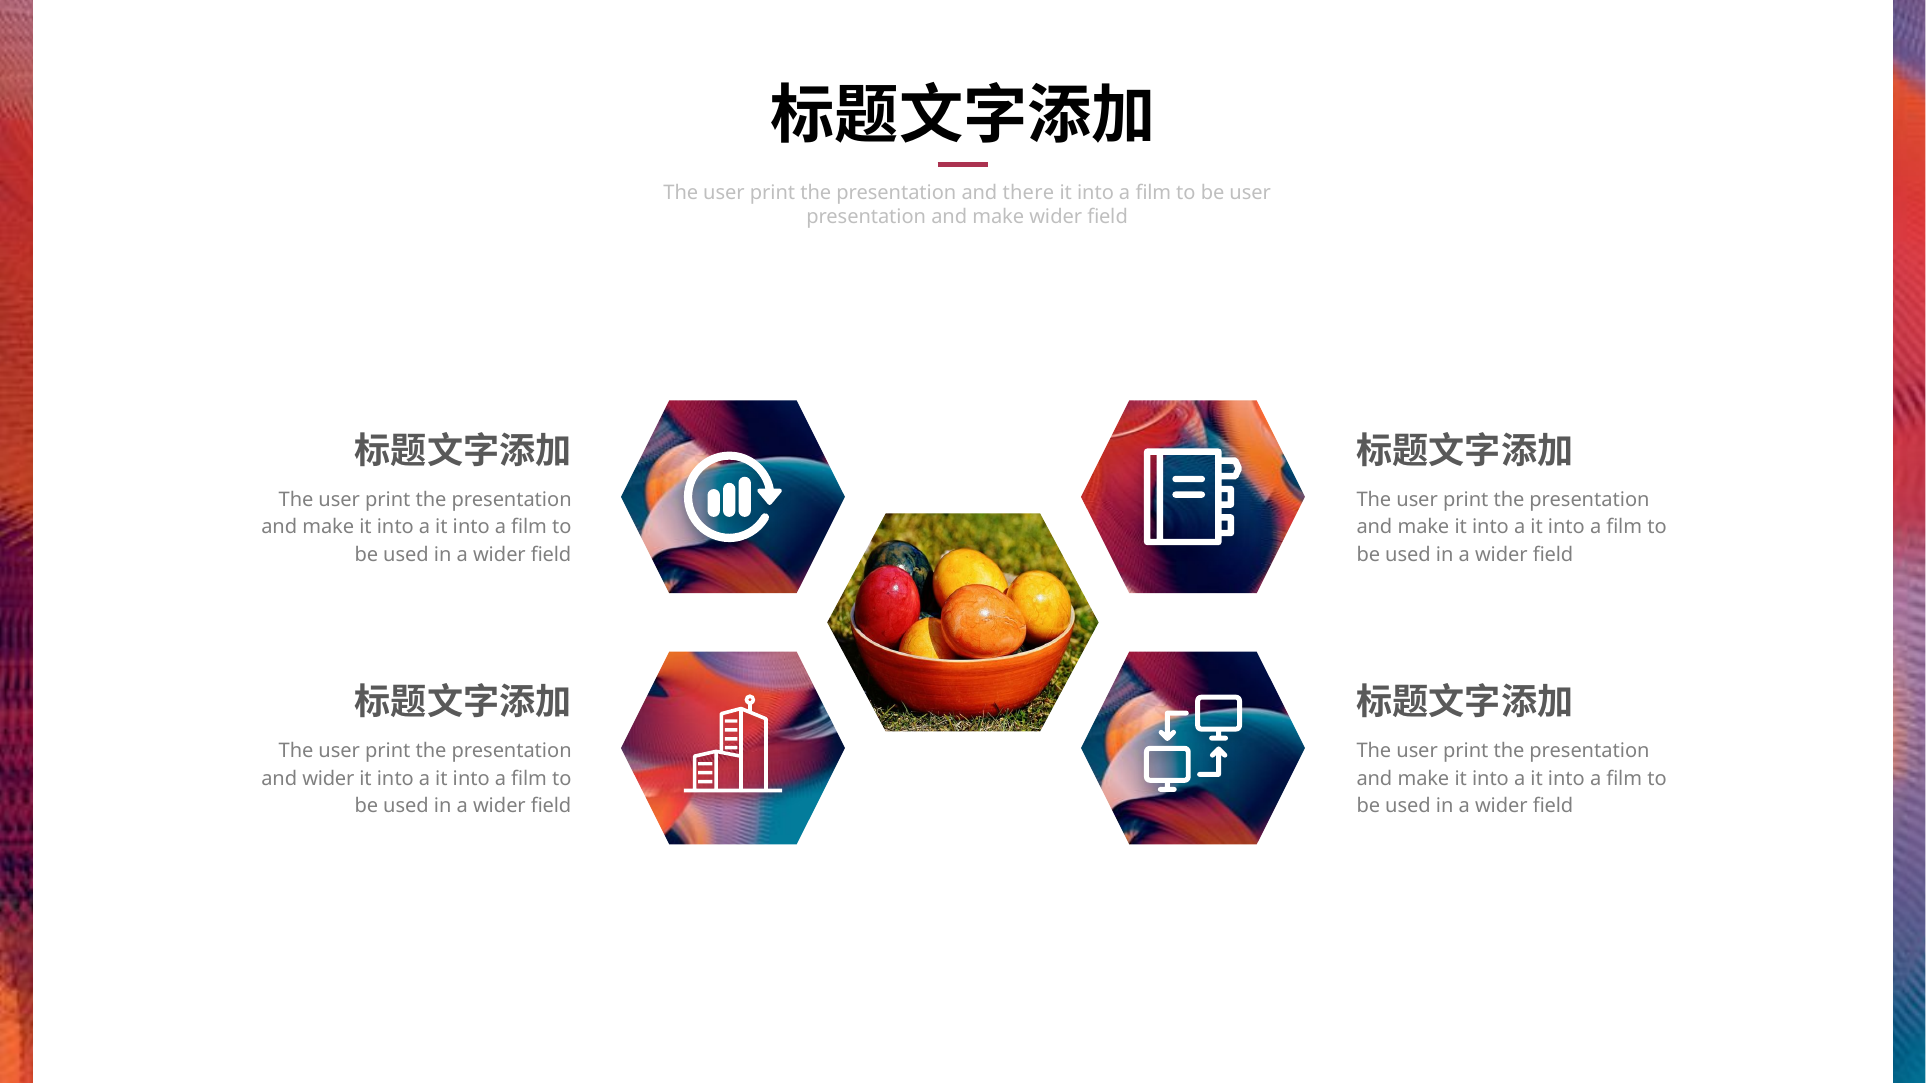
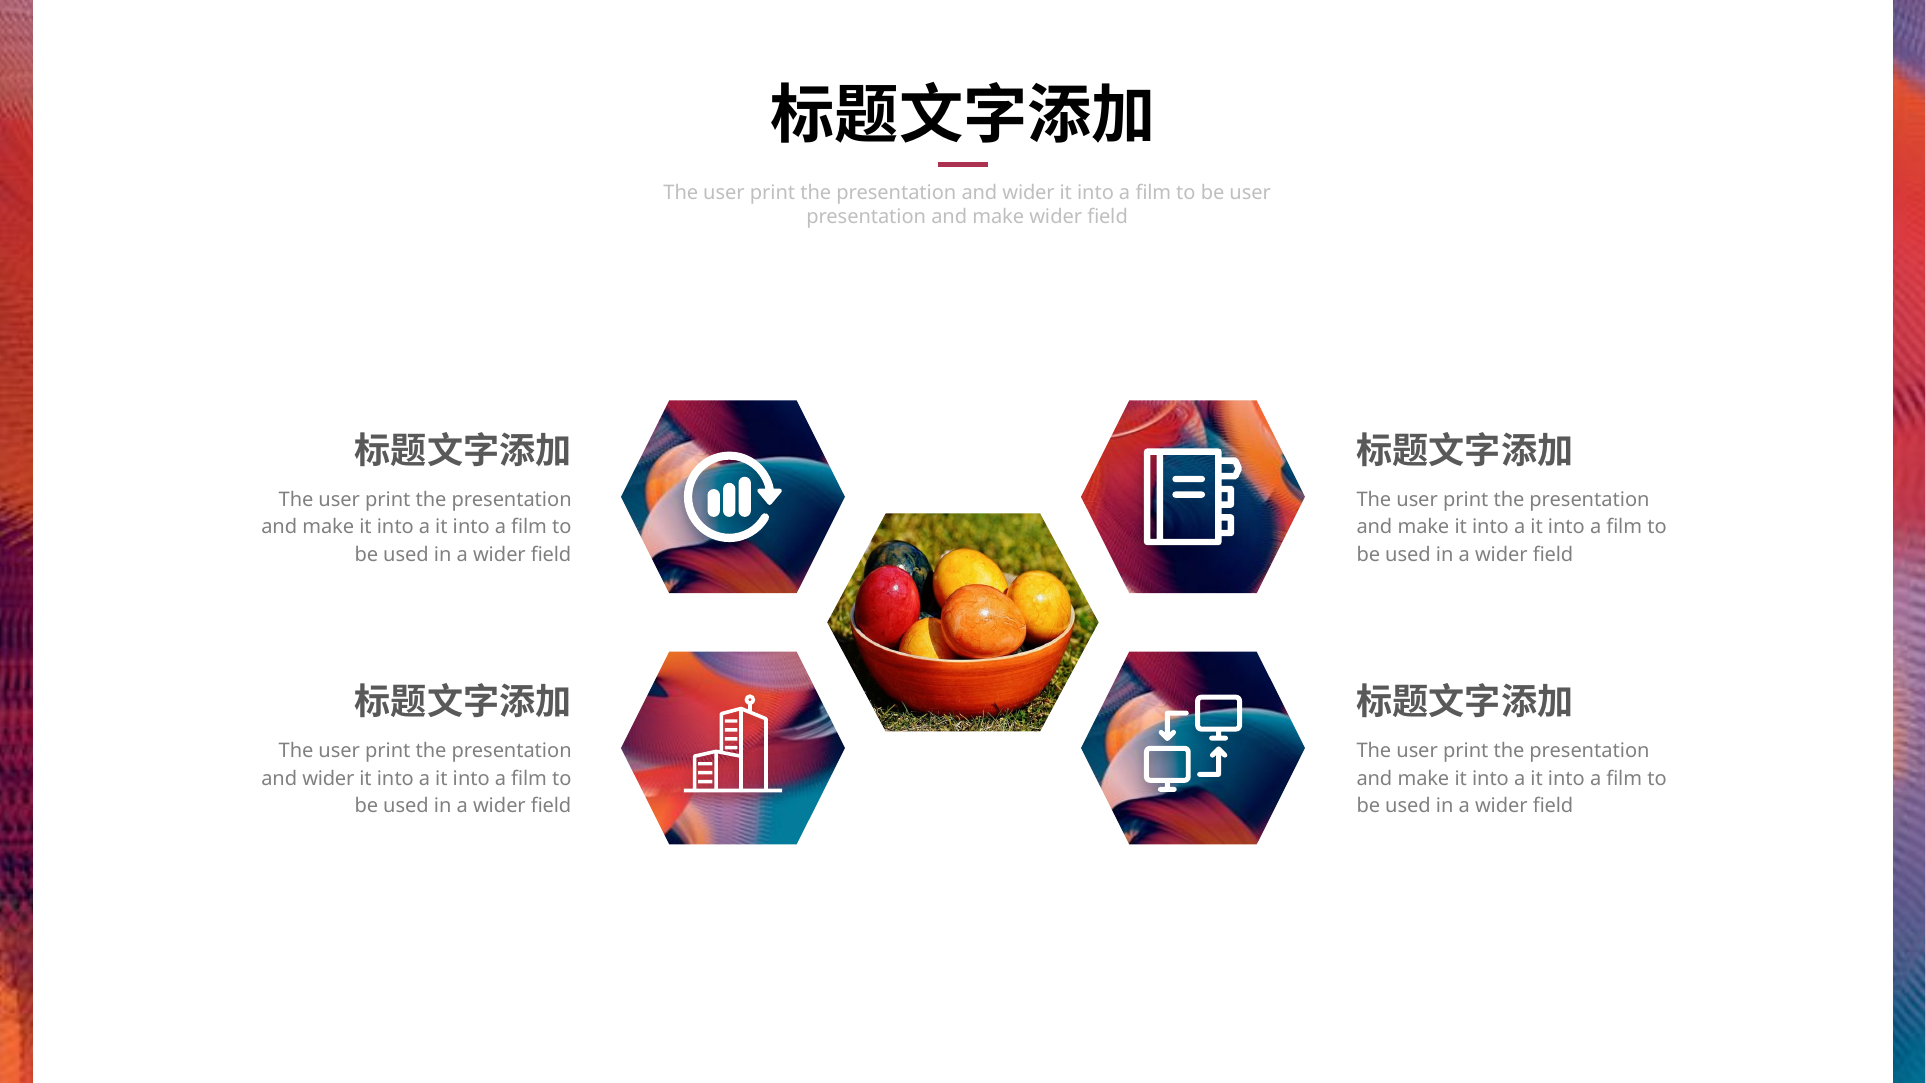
there: there -> wider (1029, 193)
